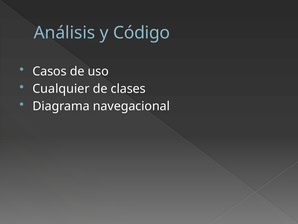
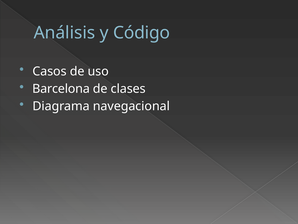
Cualquier: Cualquier -> Barcelona (61, 89)
